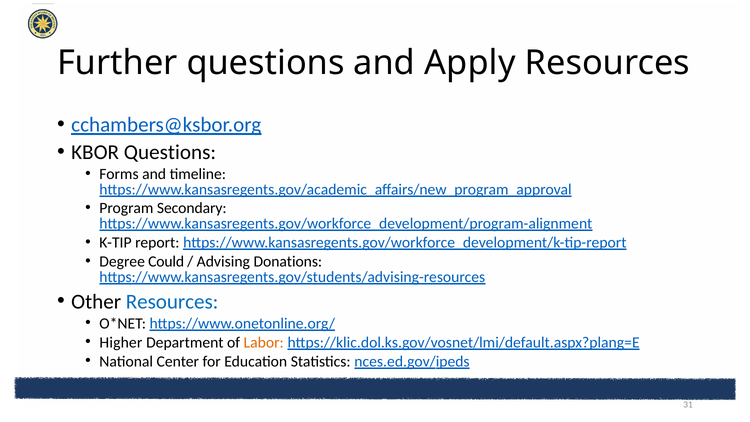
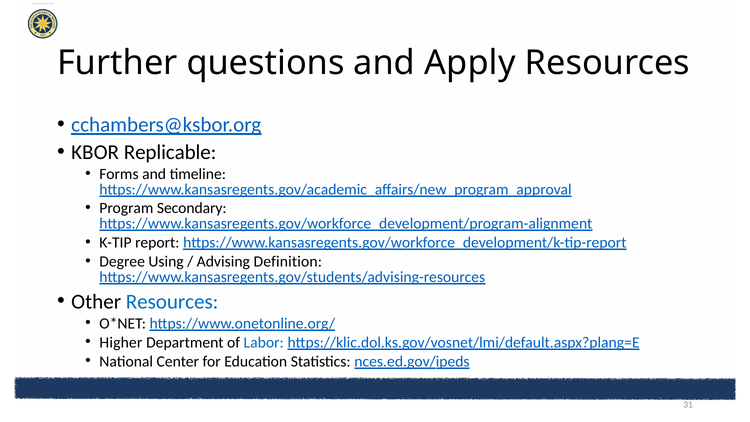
KBOR Questions: Questions -> Replicable (170, 152)
Could: Could -> Using (166, 261)
Donations: Donations -> Definition (288, 261)
Labor colour: orange -> blue (264, 342)
